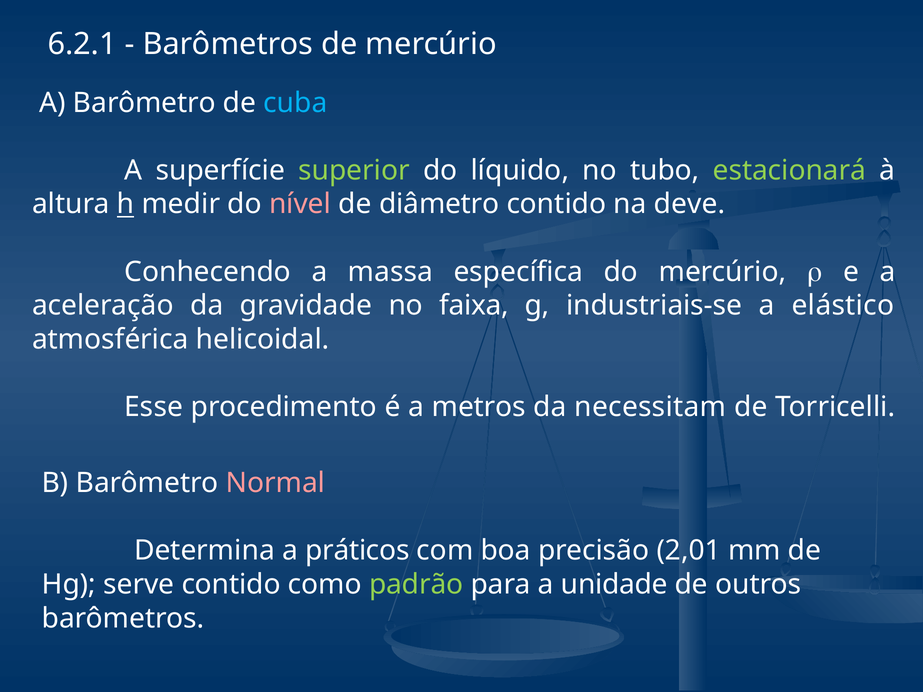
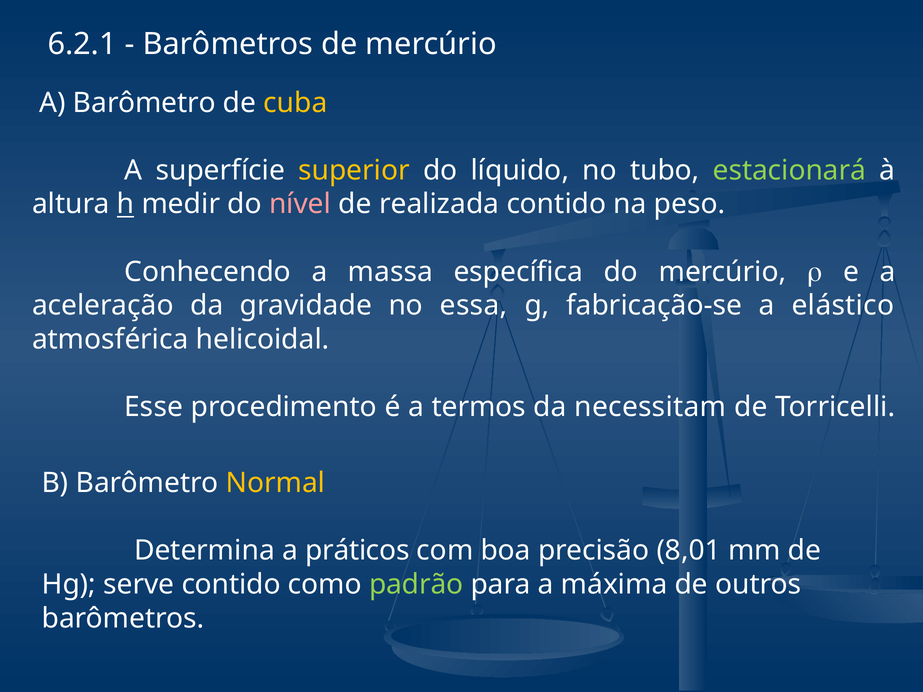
cuba colour: light blue -> yellow (295, 103)
superior colour: light green -> yellow (354, 170)
diâmetro: diâmetro -> realizada (439, 204)
deve: deve -> peso (690, 204)
faixa: faixa -> essa (474, 306)
industriais-se: industriais-se -> fabricação-se (654, 306)
metros: metros -> termos (479, 407)
Normal colour: pink -> yellow (275, 483)
2,01: 2,01 -> 8,01 (689, 551)
unidade: unidade -> máxima (614, 585)
